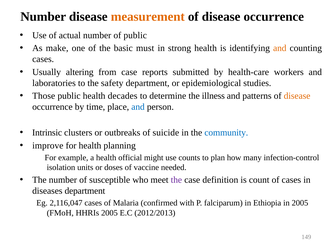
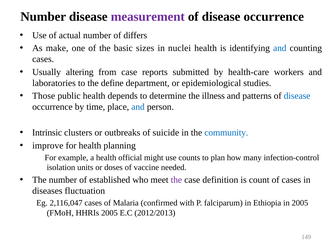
measurement colour: orange -> purple (148, 17)
of public: public -> differs (135, 35)
must: must -> sizes (145, 48)
strong: strong -> nuclei (180, 48)
and colour: orange -> blue (280, 48)
safety: safety -> define (112, 83)
decades: decades -> depends (123, 96)
disease colour: orange -> blue (297, 96)
susceptible: susceptible -> established (110, 180)
diseases department: department -> fluctuation (85, 191)
